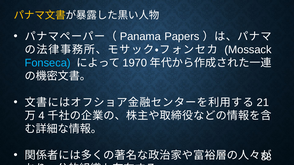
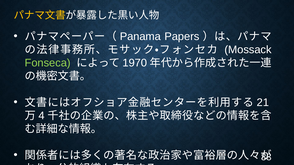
Fonseca colour: light blue -> light green (48, 63)
